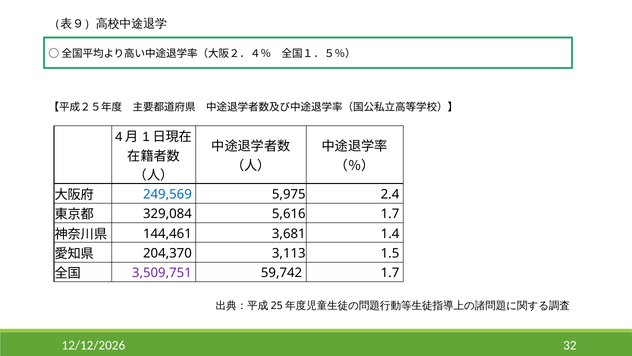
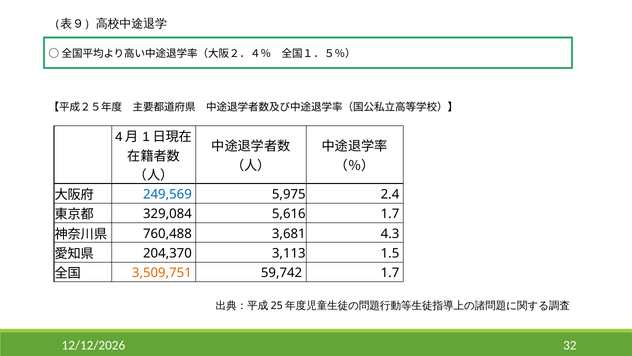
144,461: 144,461 -> 760,488 (167, 233)
1.4: 1.4 -> 4.3 (390, 233)
3,509,751 colour: purple -> orange (162, 273)
